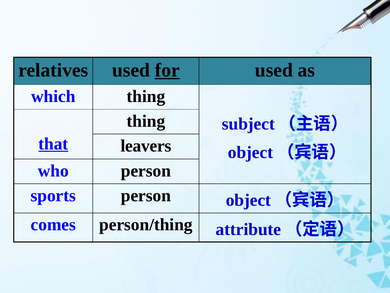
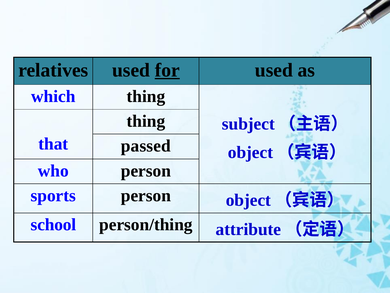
that underline: present -> none (53, 144)
leavers: leavers -> passed (146, 146)
comes: comes -> school (53, 224)
